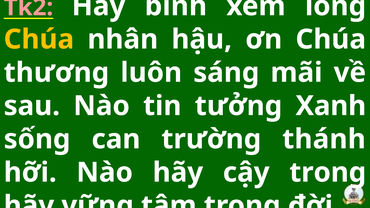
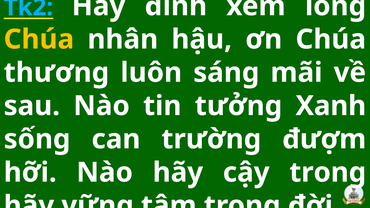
Tk2 colour: pink -> light blue (28, 7)
bình: bình -> đình (176, 6)
thánh: thánh -> đượm (324, 139)
